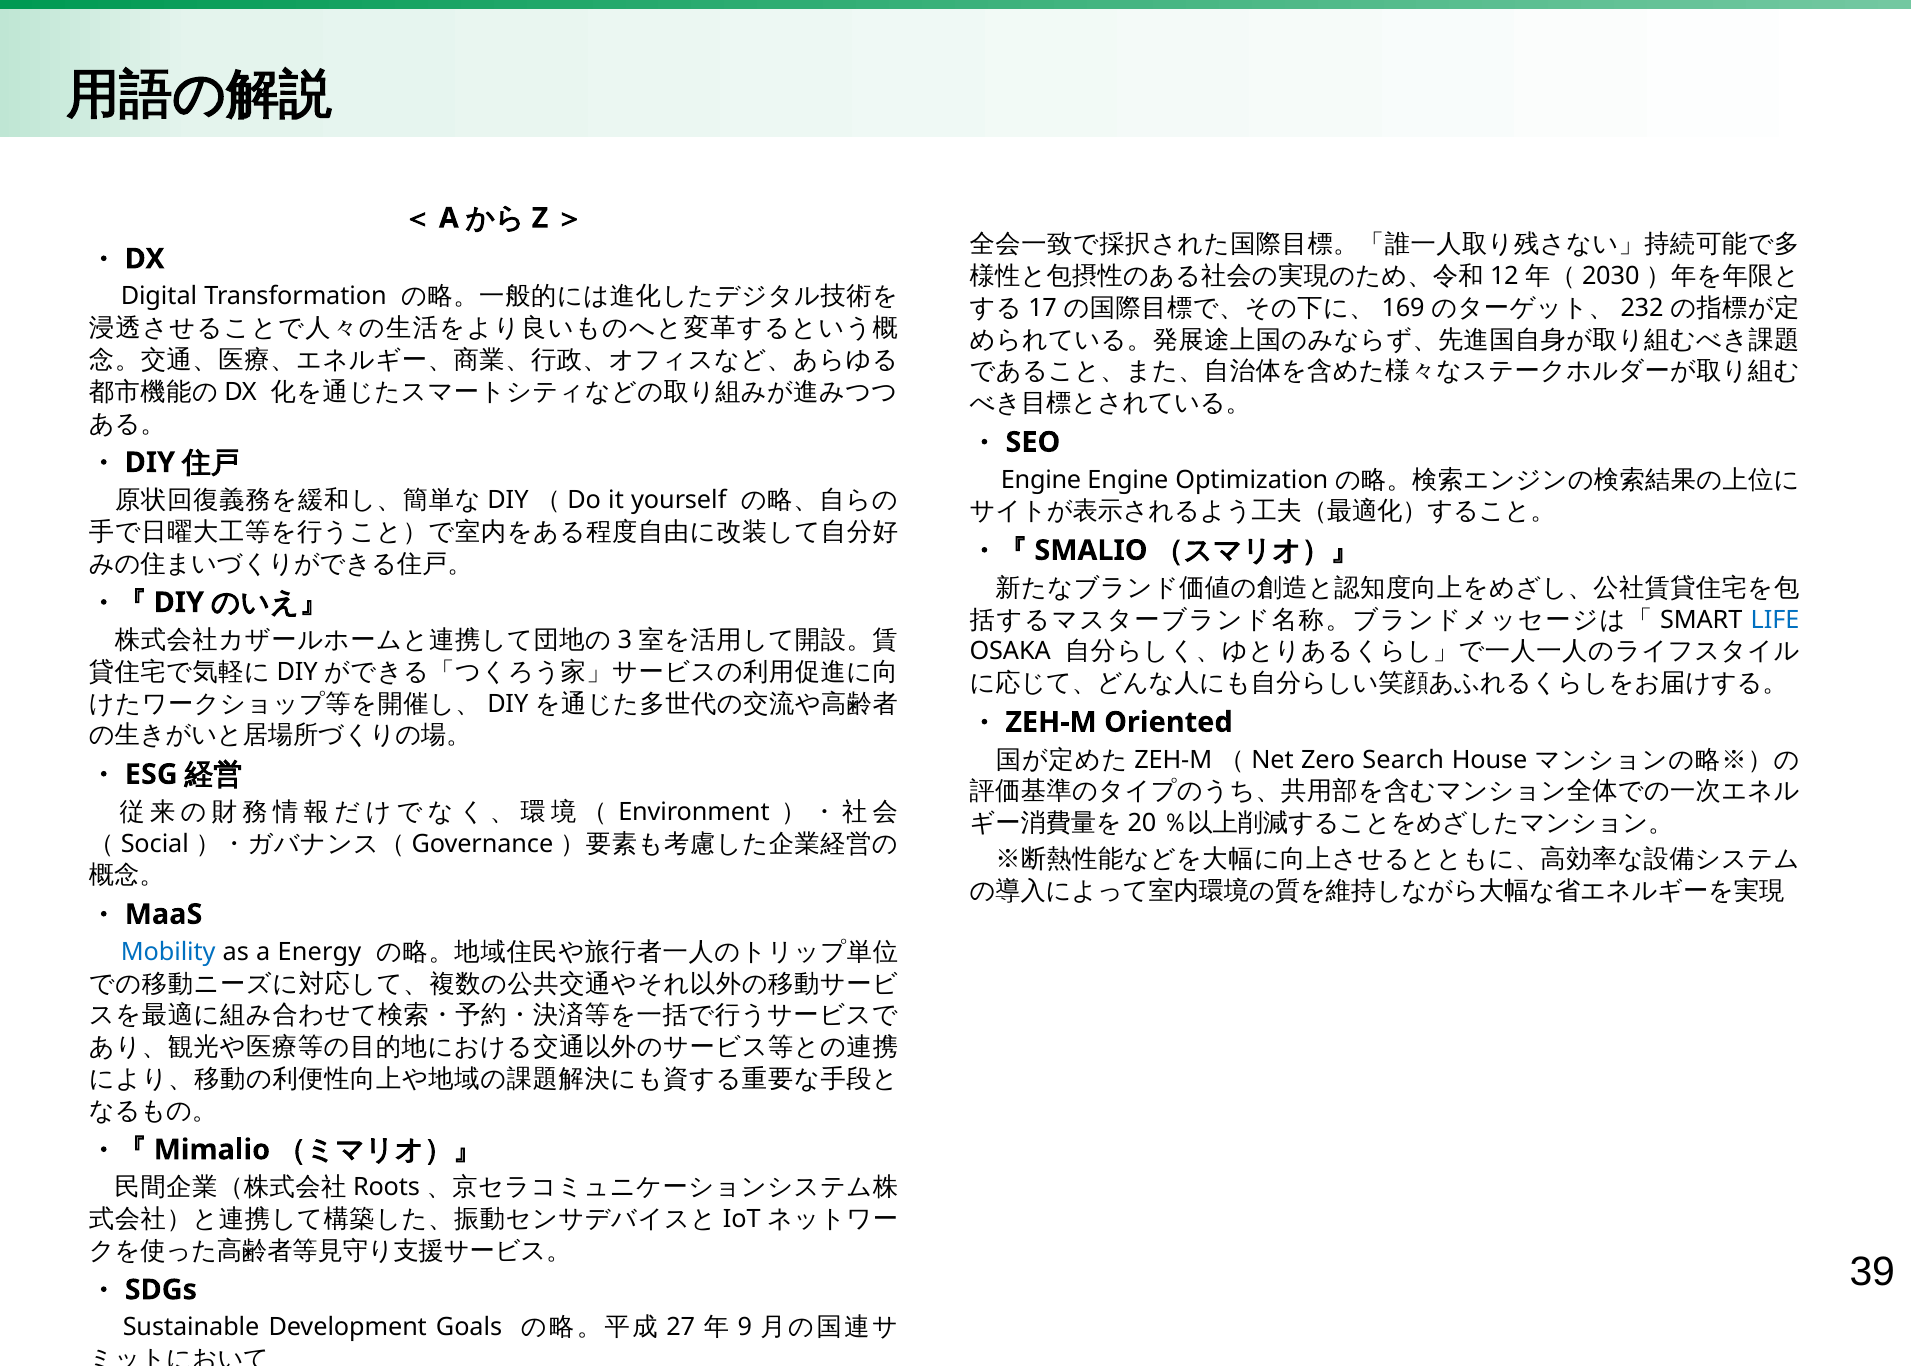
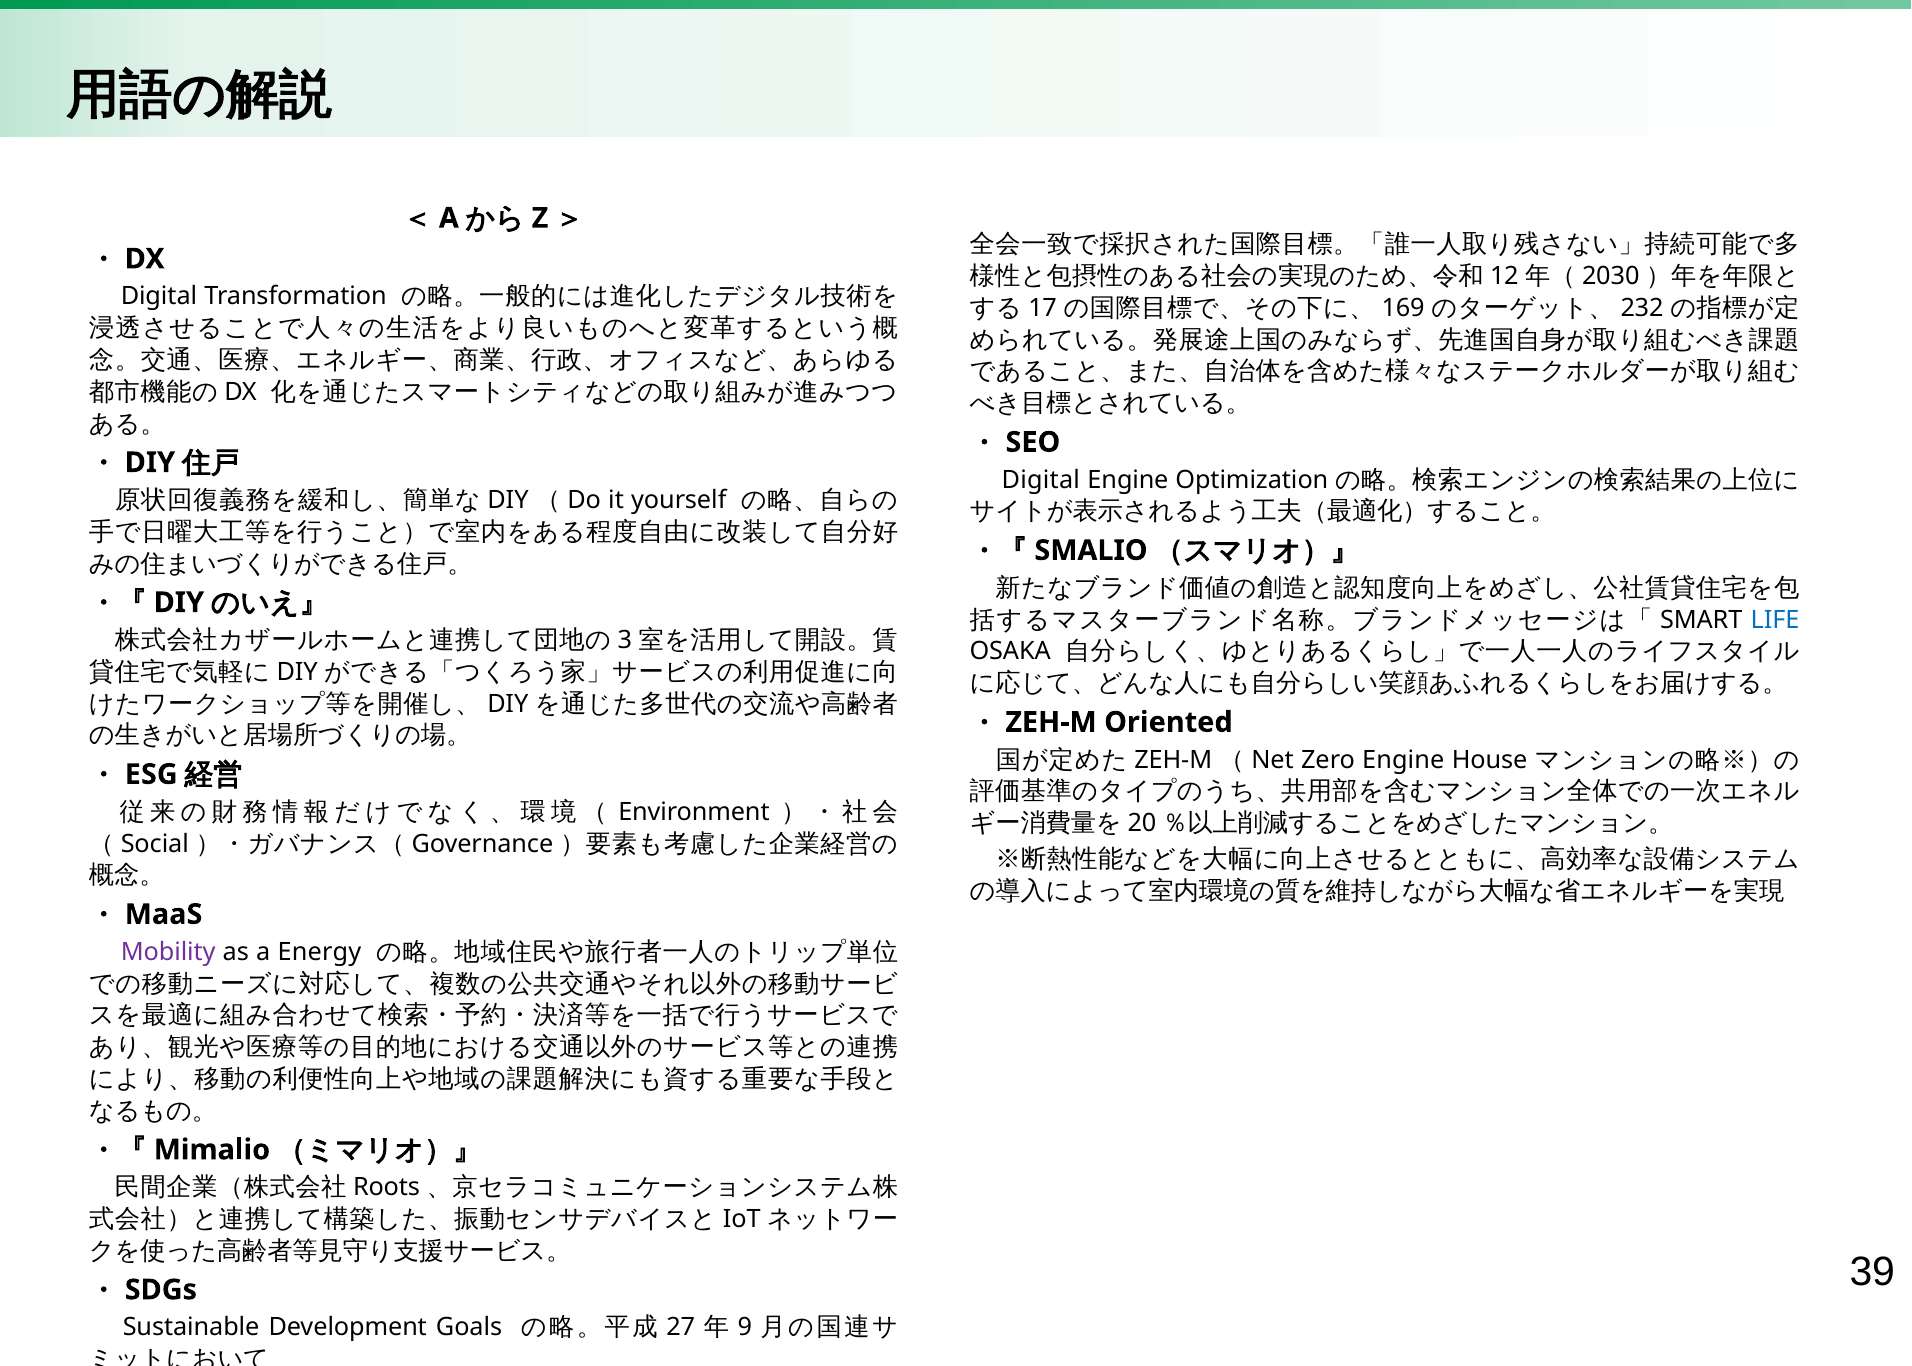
Engine: Engine -> Digital (1041, 480)
Zero Search: Search -> Engine (1403, 760)
Mobility colour: blue -> purple (168, 952)
